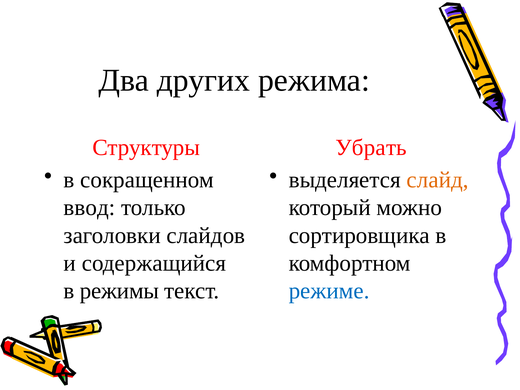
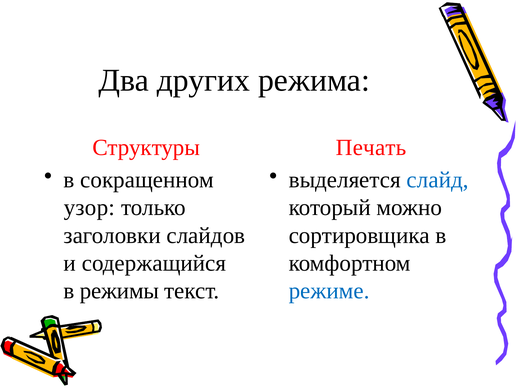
Убрать: Убрать -> Печать (371, 148)
слайд colour: orange -> blue (438, 180)
ввод: ввод -> узор (89, 208)
